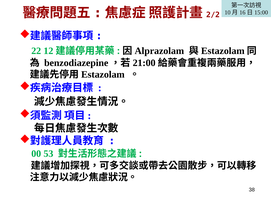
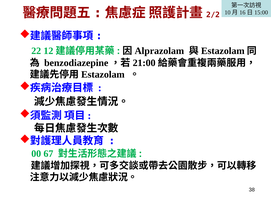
53: 53 -> 67 (48, 154)
